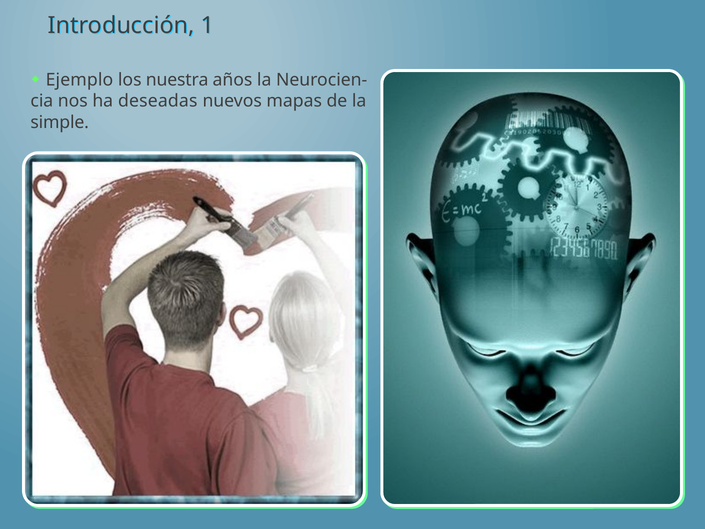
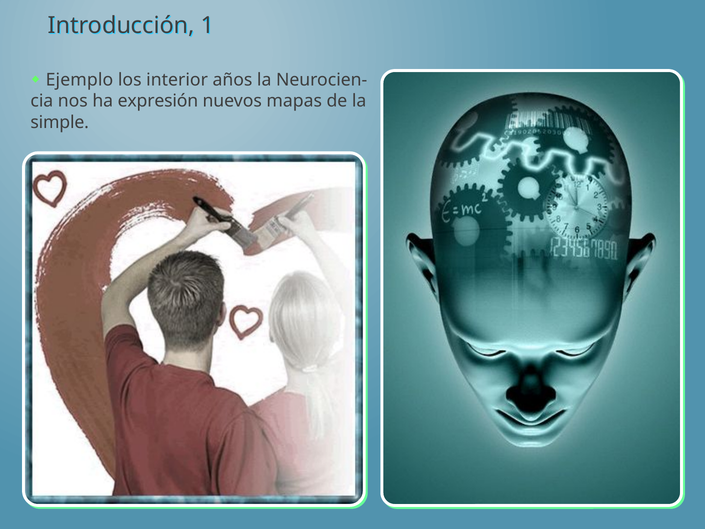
nuestra: nuestra -> interior (177, 80)
deseadas: deseadas -> expresión (158, 101)
